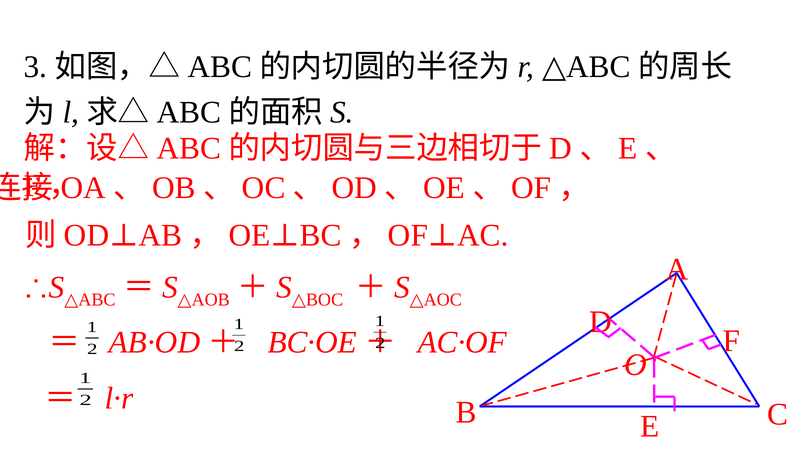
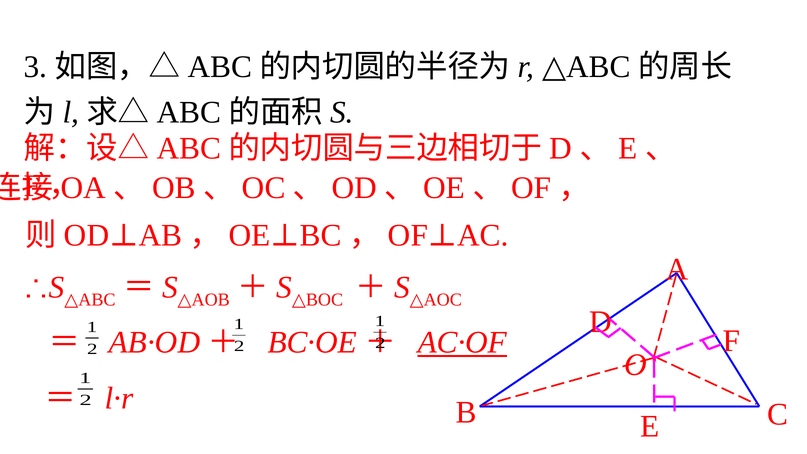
AC·OF underline: none -> present (462, 342)
